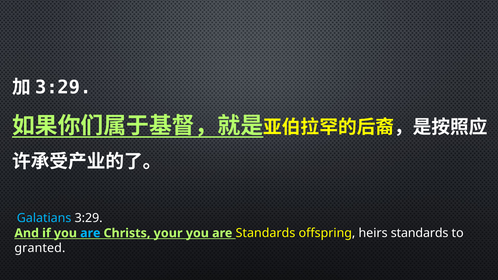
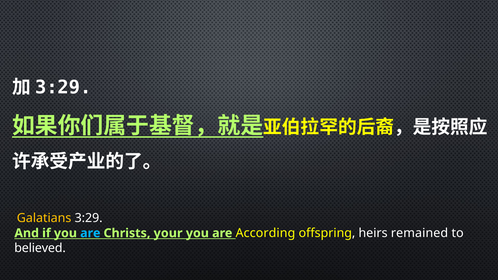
Galatians colour: light blue -> yellow (44, 218)
are Standards: Standards -> According (265, 233)
heirs standards: standards -> remained (420, 233)
granted: granted -> believed (40, 248)
